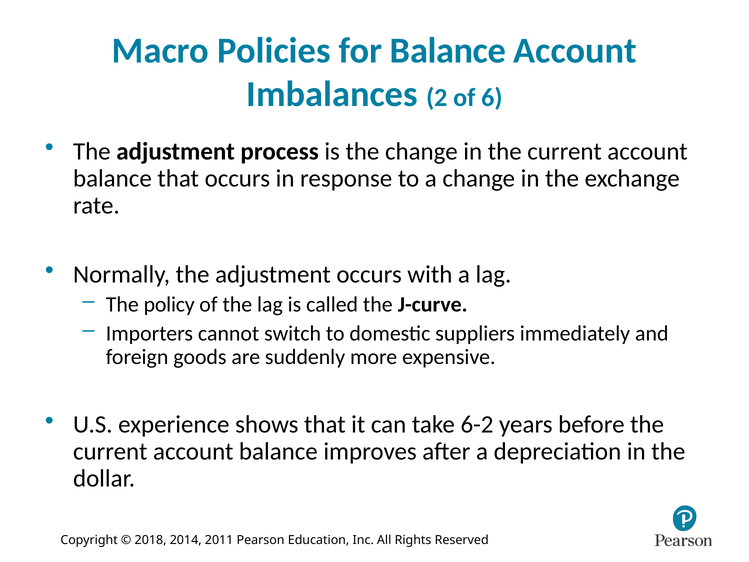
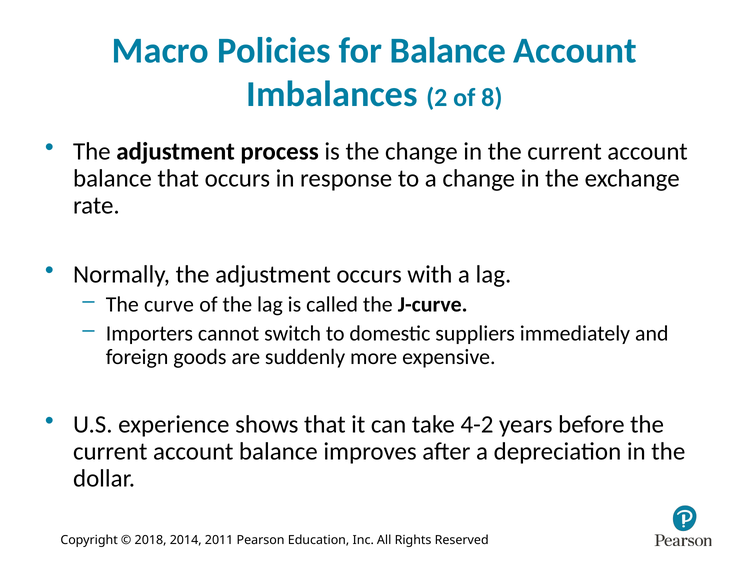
6: 6 -> 8 (492, 98)
policy: policy -> curve (169, 304)
6-2: 6-2 -> 4-2 (477, 424)
